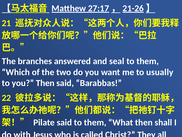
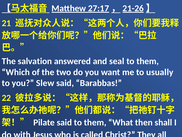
branches: branches -> salvation (35, 61)
you Then: Then -> Slew (45, 83)
